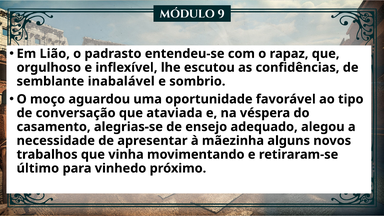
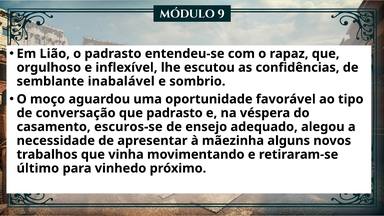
que ataviada: ataviada -> padrasto (175, 113)
alegrias-se: alegrias-se -> escuros-se (128, 127)
